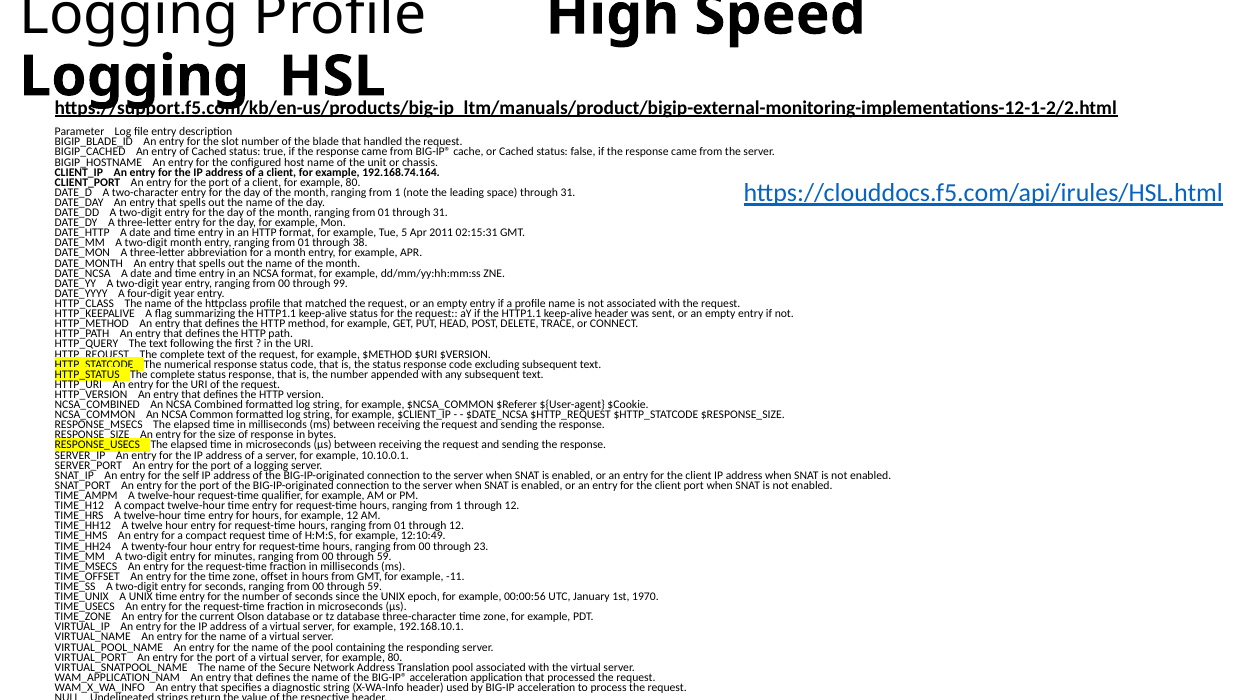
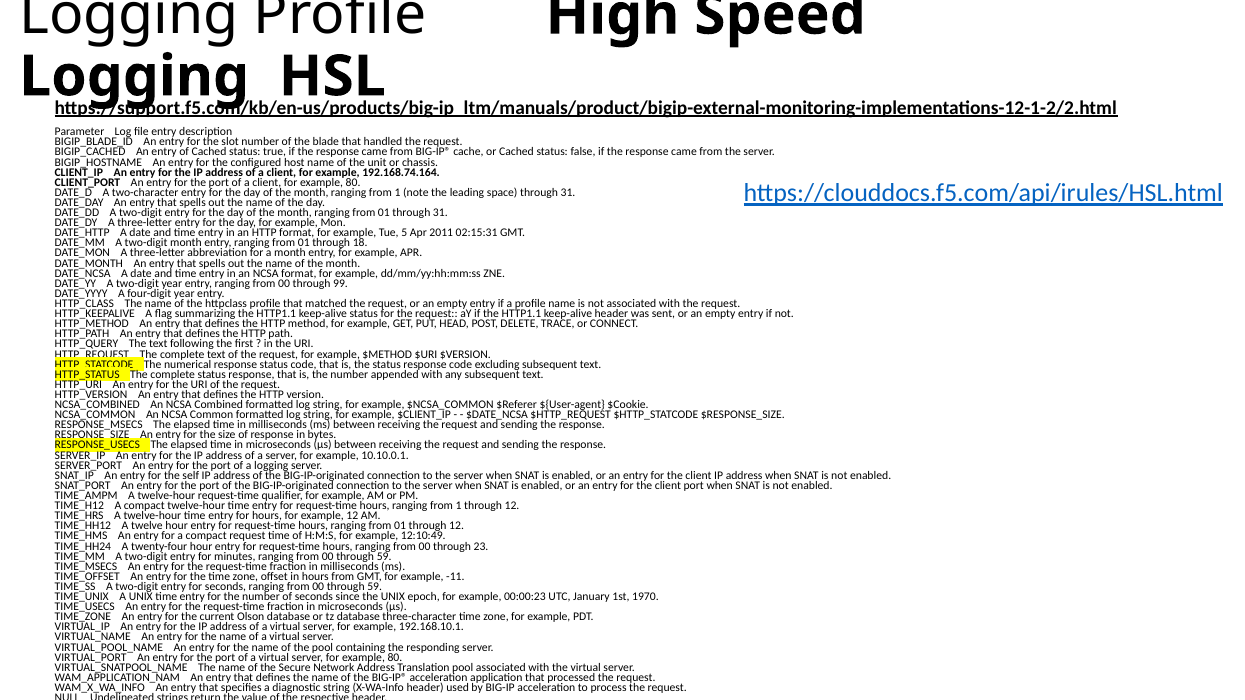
38: 38 -> 18 (360, 243)
00:00:56: 00:00:56 -> 00:00:23 (525, 597)
